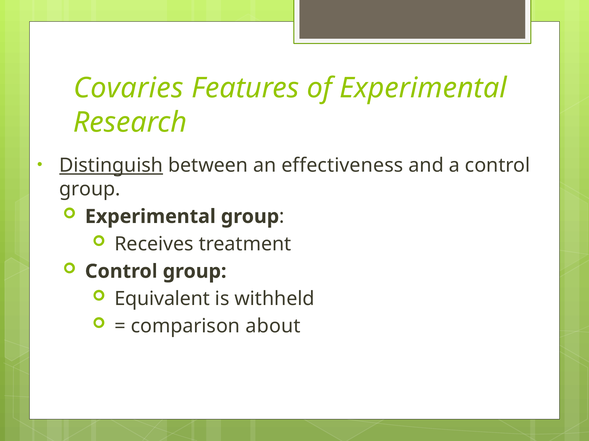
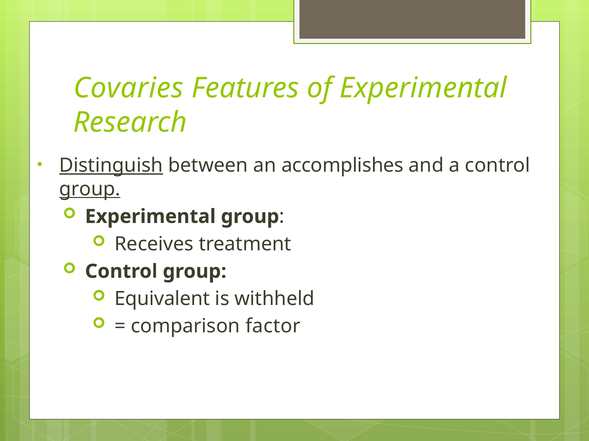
effectiveness: effectiveness -> accomplishes (342, 166)
group underline: none -> present (90, 189)
about: about -> factor (273, 327)
